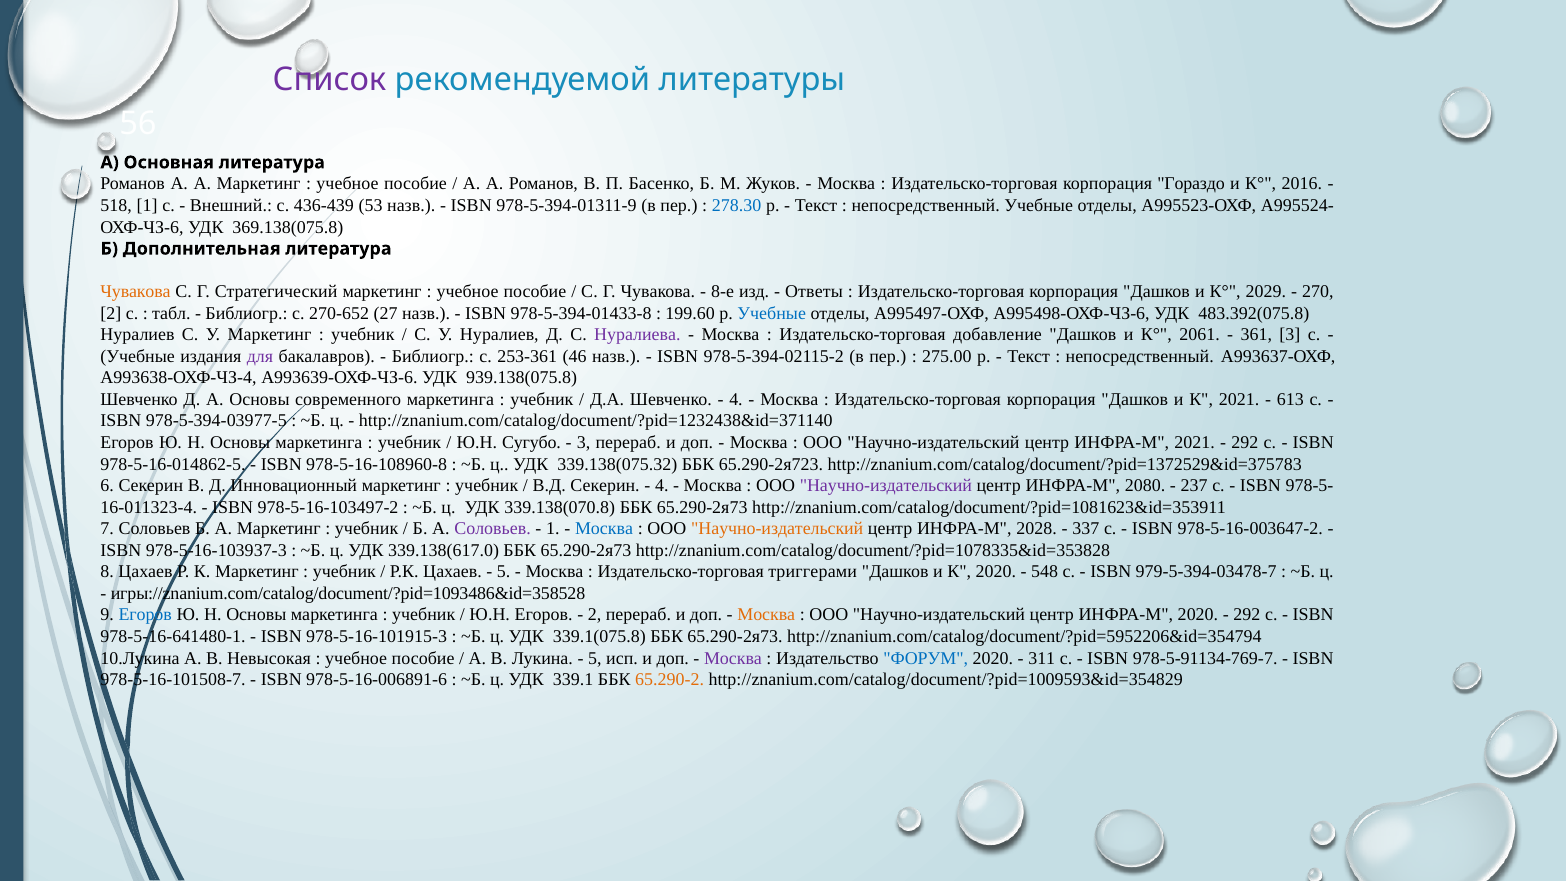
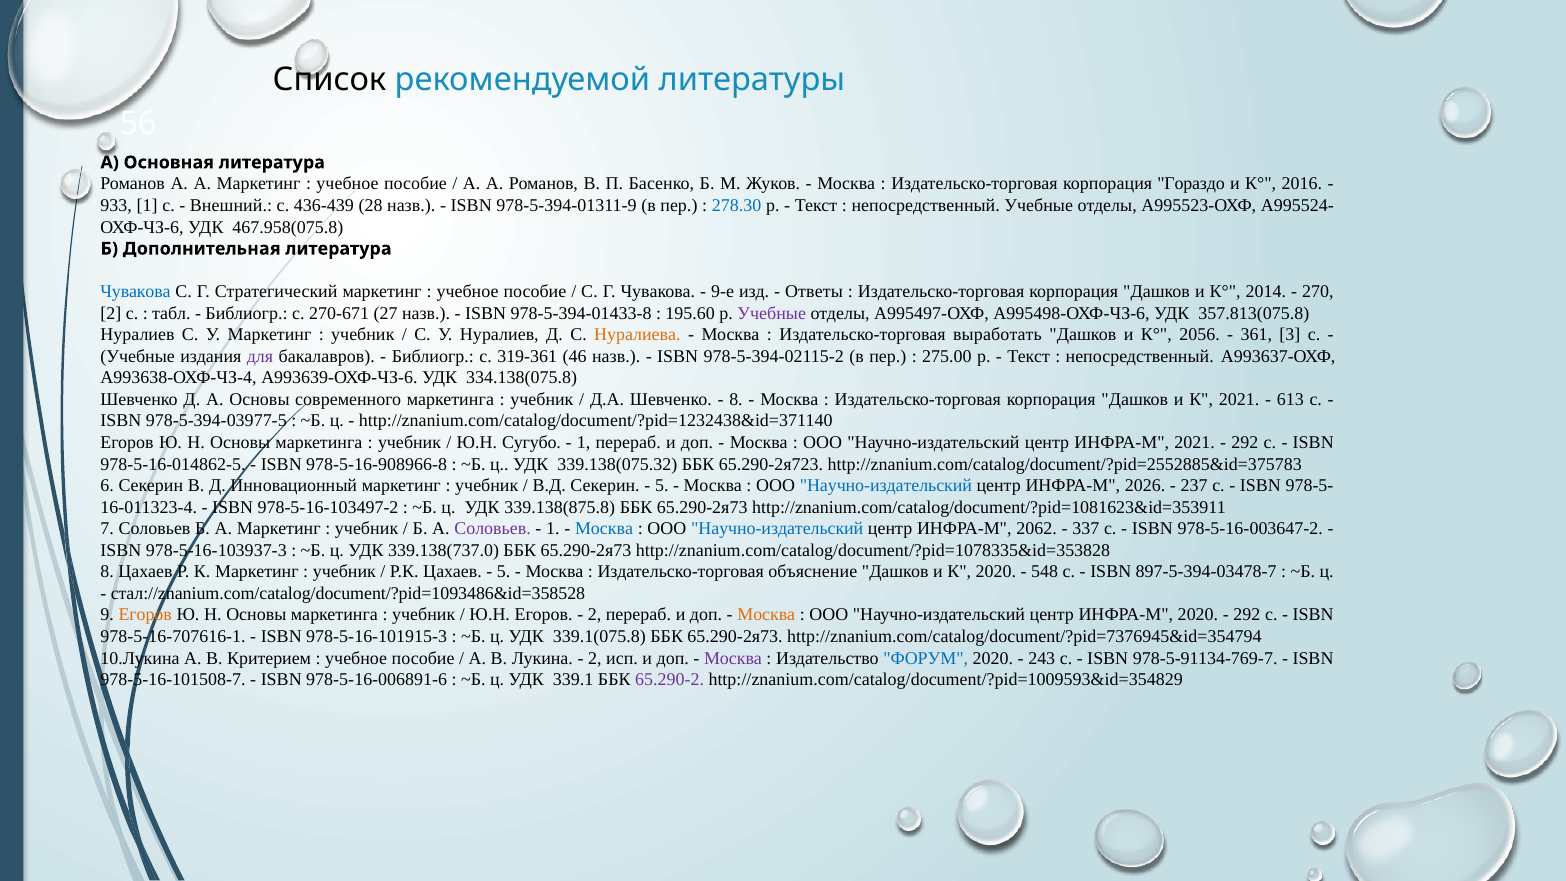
Список colour: purple -> black (329, 80)
518: 518 -> 933 (116, 206)
53: 53 -> 28 (371, 206)
369.138(075.8: 369.138(075.8 -> 467.958(075.8 (288, 227)
Чувакова colour: orange -> blue (135, 292)
8-е: 8-е -> 9-е (723, 292)
2029: 2029 -> 2014 (1266, 292)
270-652: 270-652 -> 270-671 (339, 313)
199.60: 199.60 -> 195.60 (690, 313)
Учебные colour: blue -> purple (772, 313)
483.392(075.8: 483.392(075.8 -> 357.813(075.8 (1254, 313)
Нуралиева colour: purple -> orange (637, 335)
добавление: добавление -> выработать (997, 335)
2061: 2061 -> 2056 (1200, 335)
253-361: 253-361 -> 319-361 (527, 356)
939.138(075.8: 939.138(075.8 -> 334.138(075.8 (522, 378)
4: 4 -> 8 (736, 399)
3: 3 -> 1 (584, 443)
978-5-16-108960-8: 978-5-16-108960-8 -> 978-5-16-908966-8 (377, 464)
http://znanium.com/catalog/document/?pid=1372529&id=375783: http://znanium.com/catalog/document/?pid=1372529&id=375783 -> http://znanium.com/catalog/document/?pid=2552885&id=375783 (1065, 464)
4: 4 -> 5 (662, 486)
Научно-издательский colour: purple -> blue (886, 486)
2080: 2080 -> 2026 (1145, 486)
339.138(070.8: 339.138(070.8 -> 339.138(875.8 (560, 507)
Научно-издательский colour: orange -> blue (777, 529)
2028: 2028 -> 2062 (1037, 529)
339.138(617.0: 339.138(617.0 -> 339.138(737.0 (444, 550)
триггерами: триггерами -> объяснение (813, 572)
979-5-394-03478-7: 979-5-394-03478-7 -> 897-5-394-03478-7 (1206, 572)
игры://znanium.com/catalog/document/?pid=1093486&id=358528: игры://znanium.com/catalog/document/?pid=1093486&id=358528 -> стал://znanium.com/catalog/document/?pid=1093486&id=358528 (348, 593)
Егоров colour: blue -> orange (145, 615)
978-5-16-641480-1: 978-5-16-641480-1 -> 978-5-16-707616-1 (173, 636)
http://znanium.com/catalog/document/?pid=5952206&id=354794: http://znanium.com/catalog/document/?pid=5952206&id=354794 -> http://znanium.com/catalog/document/?pid=7376945&id=354794 (1024, 636)
Невысокая: Невысокая -> Критерием (269, 658)
5: 5 -> 2 (595, 658)
311: 311 -> 243 (1042, 658)
65.290-2 colour: orange -> purple (670, 680)
